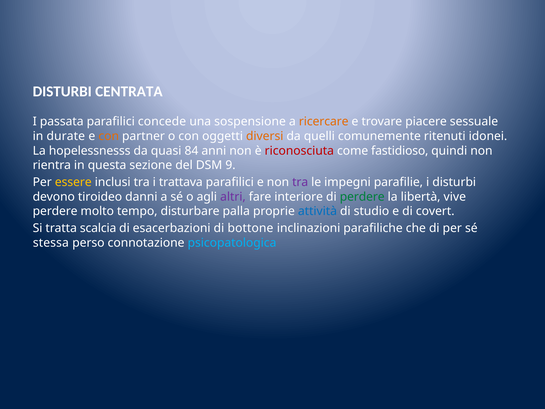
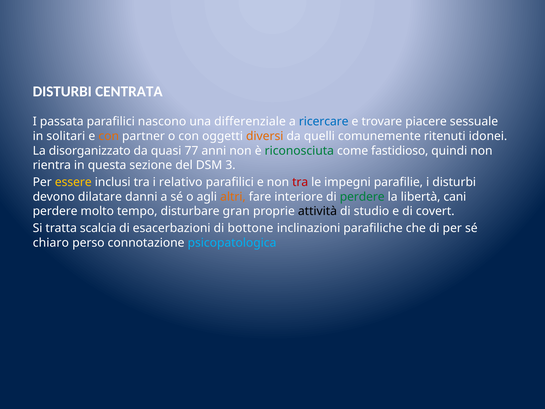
concede: concede -> nascono (162, 122)
sospensione: sospensione -> differenziale (250, 122)
ricercare colour: orange -> blue (324, 122)
durate: durate -> solitari (66, 136)
hopelessnesss: hopelessnesss -> disorganizzato (90, 151)
84: 84 -> 77 (191, 151)
riconosciuta colour: red -> green (299, 151)
9: 9 -> 3 (230, 165)
trattava: trattava -> relativo (181, 182)
tra colour: purple -> red (300, 182)
tiroideo: tiroideo -> dilatare (100, 197)
altri colour: purple -> orange (233, 197)
vive: vive -> cani (455, 197)
palla: palla -> gran (236, 211)
attività colour: blue -> black (317, 211)
stessa: stessa -> chiaro (51, 243)
